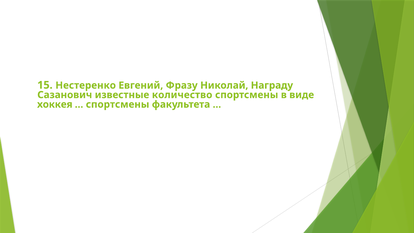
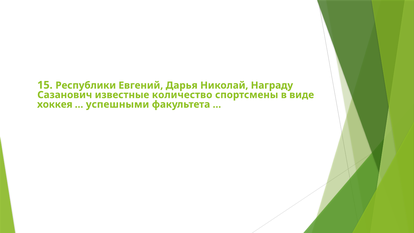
Нестеренко: Нестеренко -> Республики (86, 85)
Фразу: Фразу -> Дарья (182, 85)
спортсмены: спортсмены -> успешными (118, 104)
